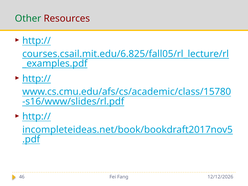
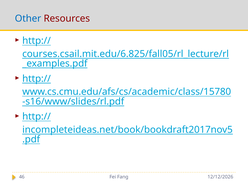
Other colour: green -> blue (28, 19)
